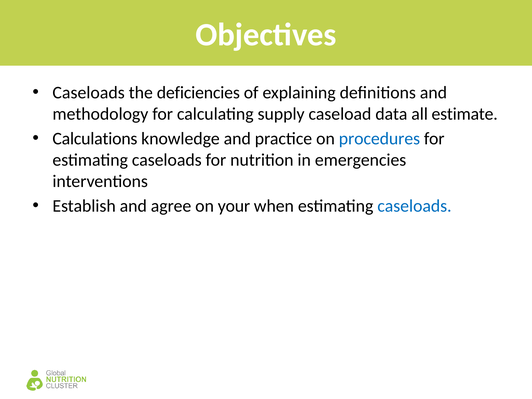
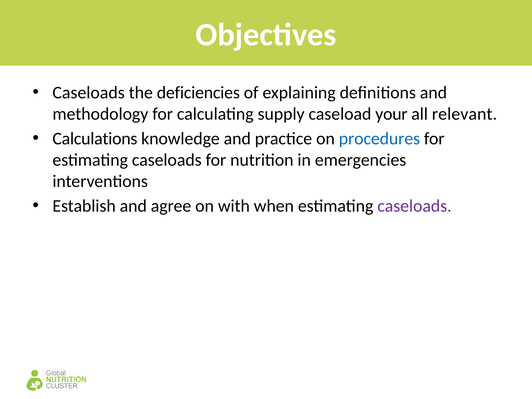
data: data -> your (391, 114)
estimate: estimate -> relevant (465, 114)
your: your -> with (234, 206)
caseloads colour: blue -> purple (414, 206)
